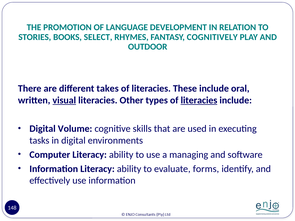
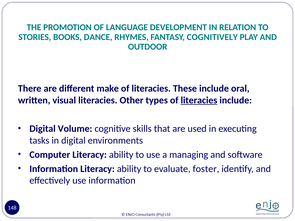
SELECT: SELECT -> DANCE (98, 37)
takes: takes -> make (108, 89)
visual underline: present -> none (64, 100)
forms: forms -> foster (206, 169)
